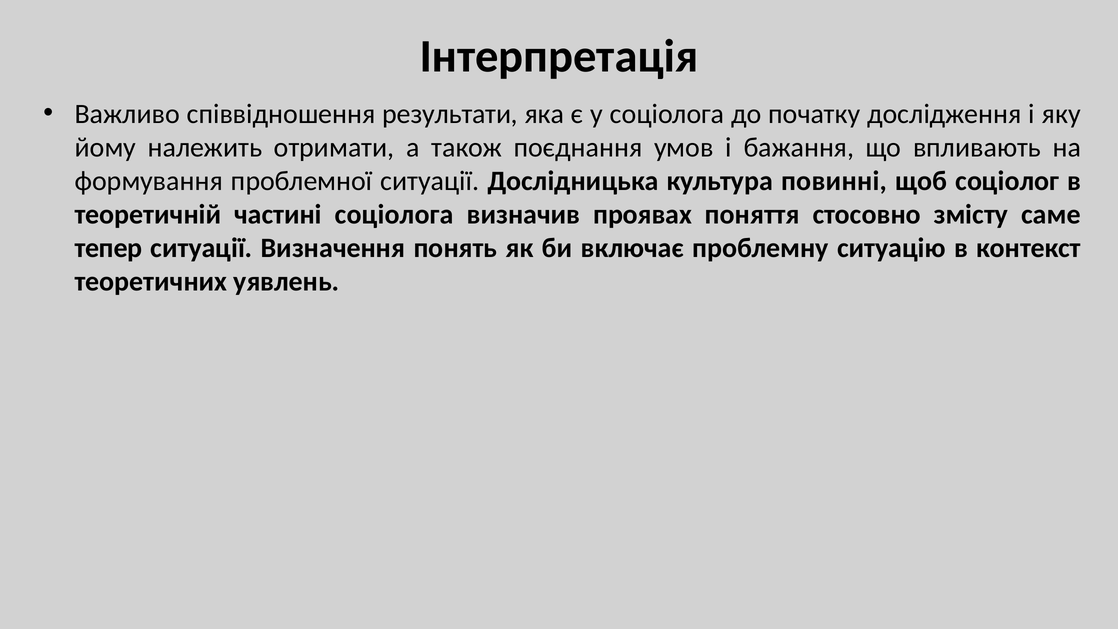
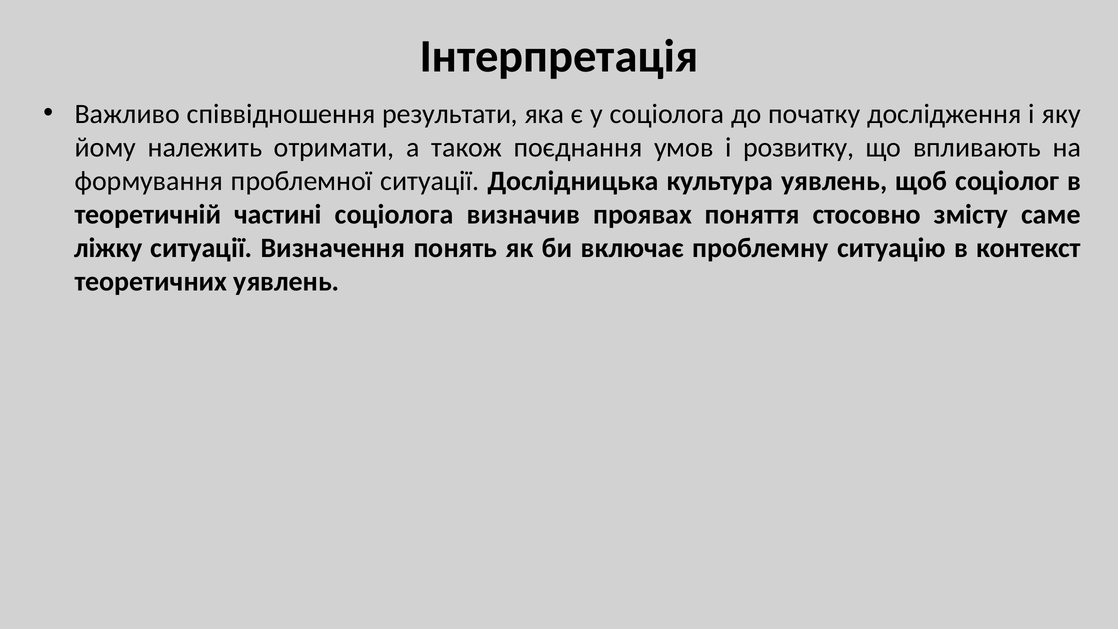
бажання: бажання -> розвитку (799, 147)
культура повинні: повинні -> уявлень (834, 181)
тепер: тепер -> ліжку (108, 248)
